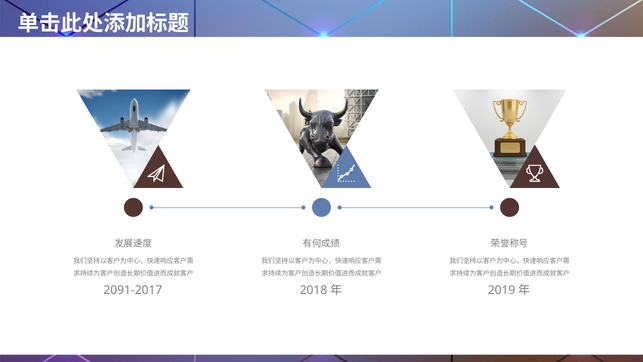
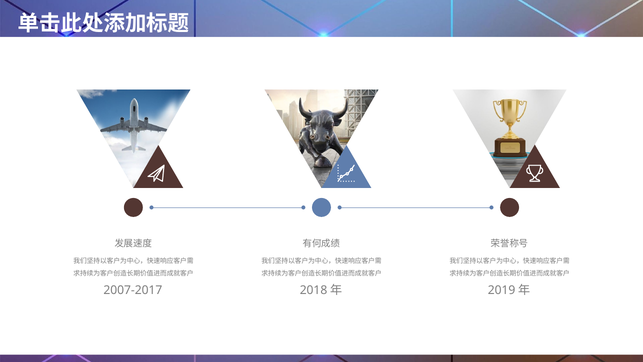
2091-2017: 2091-2017 -> 2007-2017 (133, 290)
